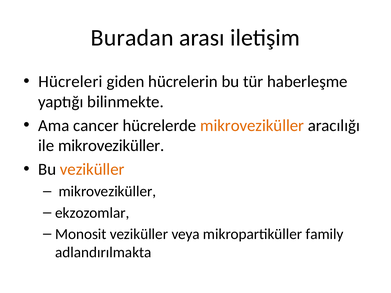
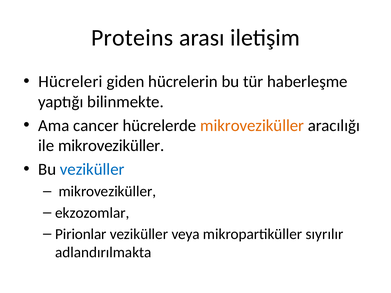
Buradan: Buradan -> Proteins (132, 38)
veziküller colour: orange -> blue (92, 169)
Monosit: Monosit -> Pirionlar (81, 234)
family: family -> sıyrılır (325, 234)
